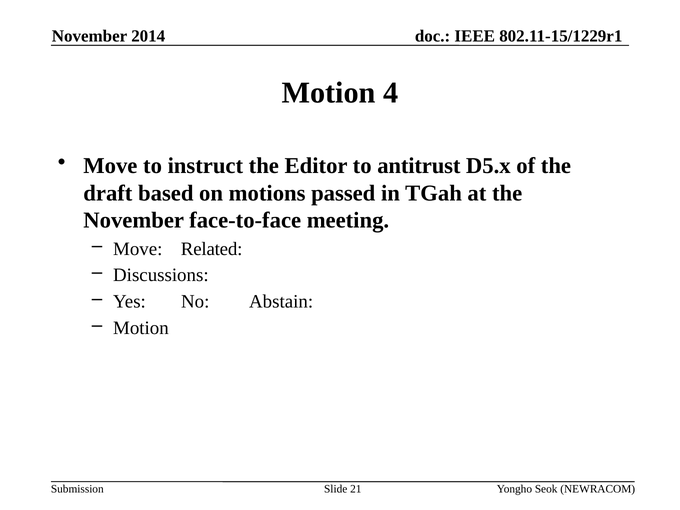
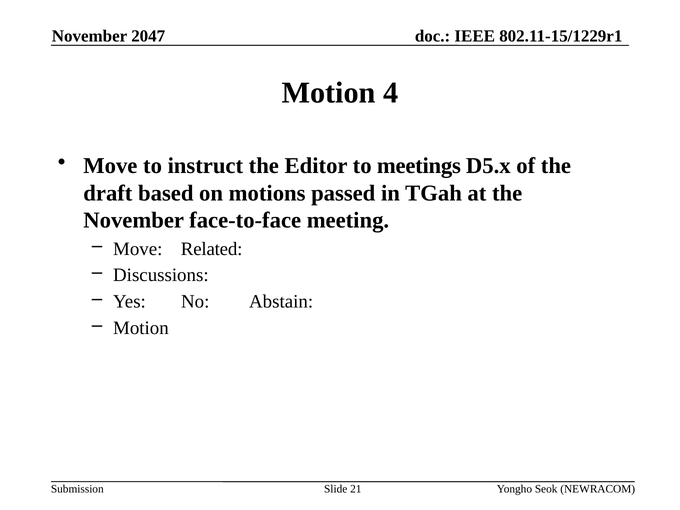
2014: 2014 -> 2047 (148, 36)
antitrust: antitrust -> meetings (419, 166)
